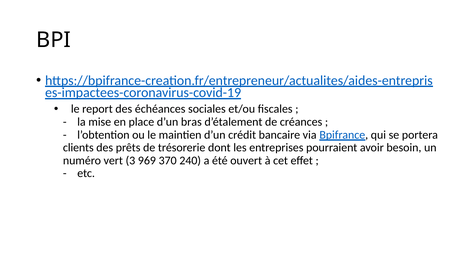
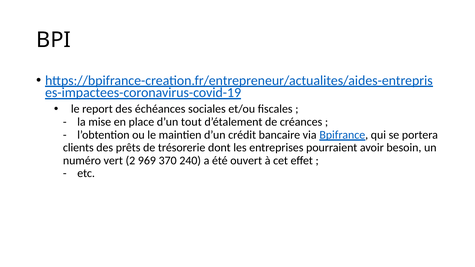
bras: bras -> tout (191, 122)
3: 3 -> 2 (130, 161)
